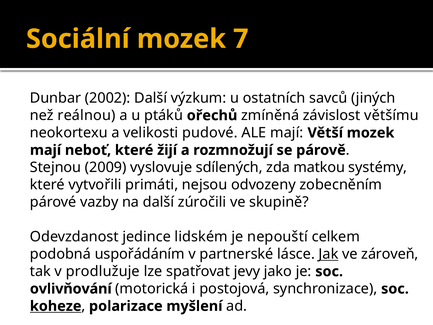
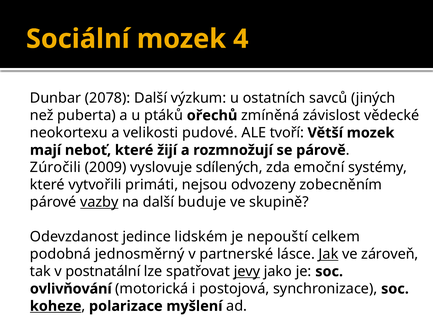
7: 7 -> 4 (241, 39)
2002: 2002 -> 2078 (108, 98)
reálnou: reálnou -> puberta (87, 115)
většímu: většímu -> vědecké (392, 115)
ALE mají: mají -> tvoří (287, 133)
Stejnou: Stejnou -> Zúročili (55, 167)
matkou: matkou -> emoční (319, 167)
vazby underline: none -> present (99, 202)
zúročili: zúročili -> buduje (202, 202)
uspořádáním: uspořádáním -> jednosměrný (140, 254)
prodlužuje: prodlužuje -> postnatální (103, 271)
jevy underline: none -> present (247, 271)
